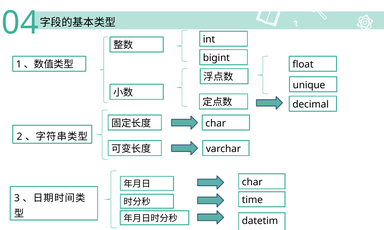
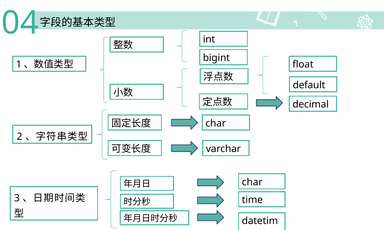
unique: unique -> default (309, 85)
